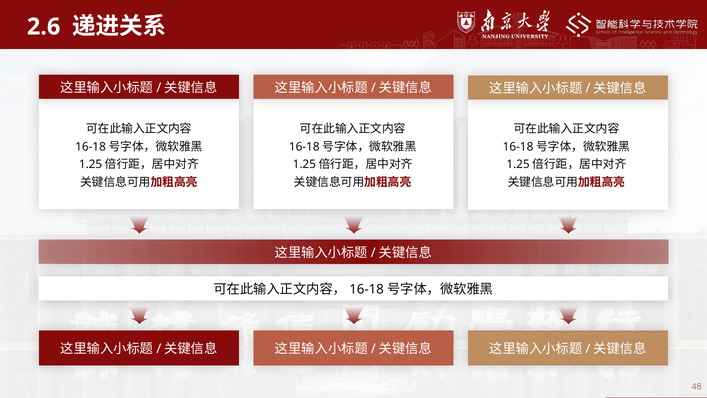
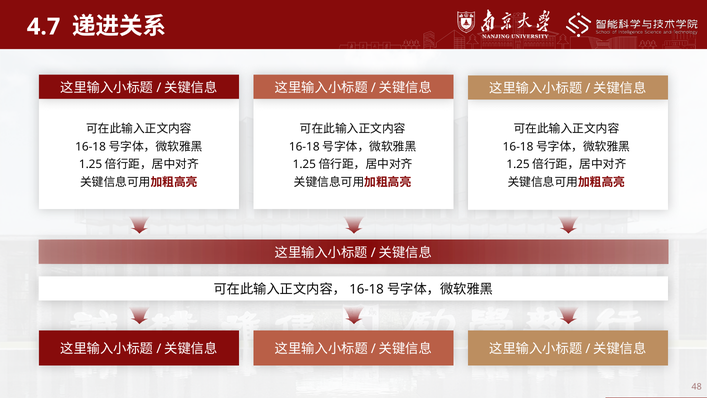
2.6: 2.6 -> 4.7 (44, 27)
